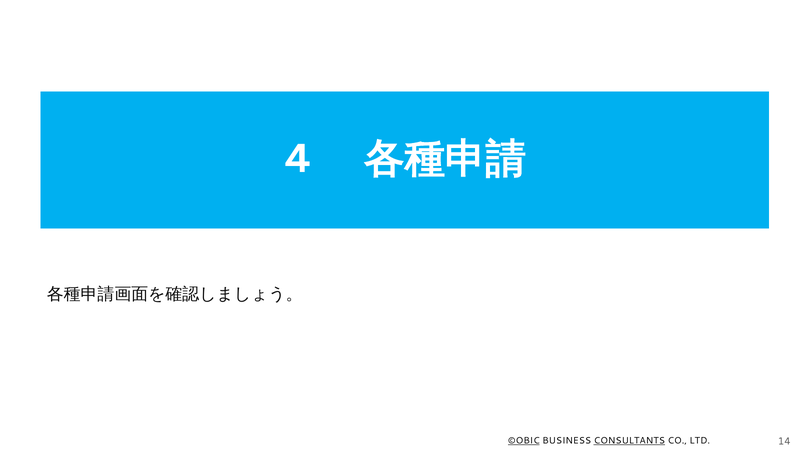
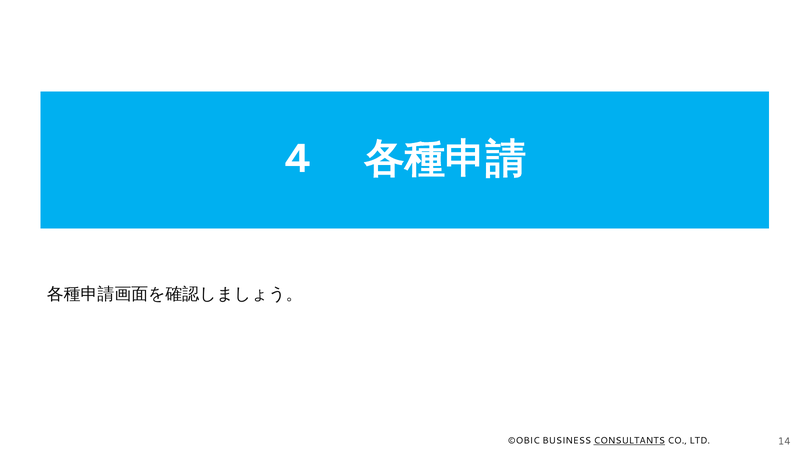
©OBIC underline: present -> none (524, 441)
